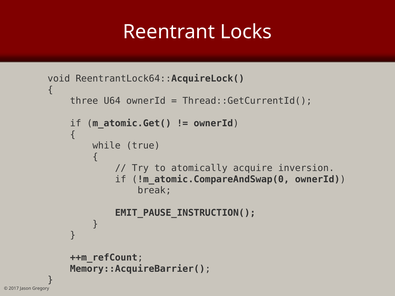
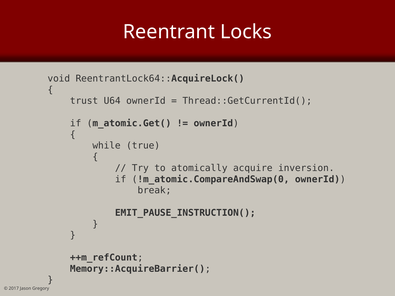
three: three -> trust (84, 101)
